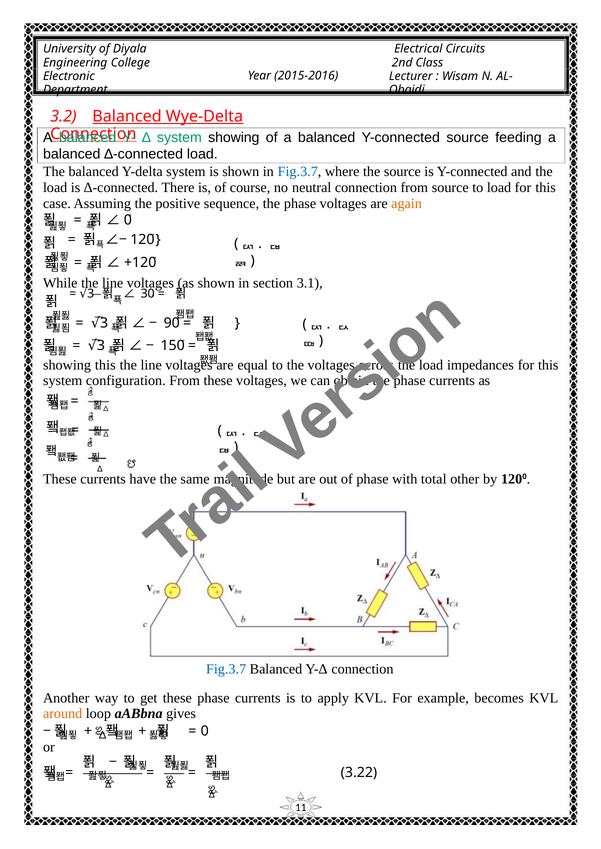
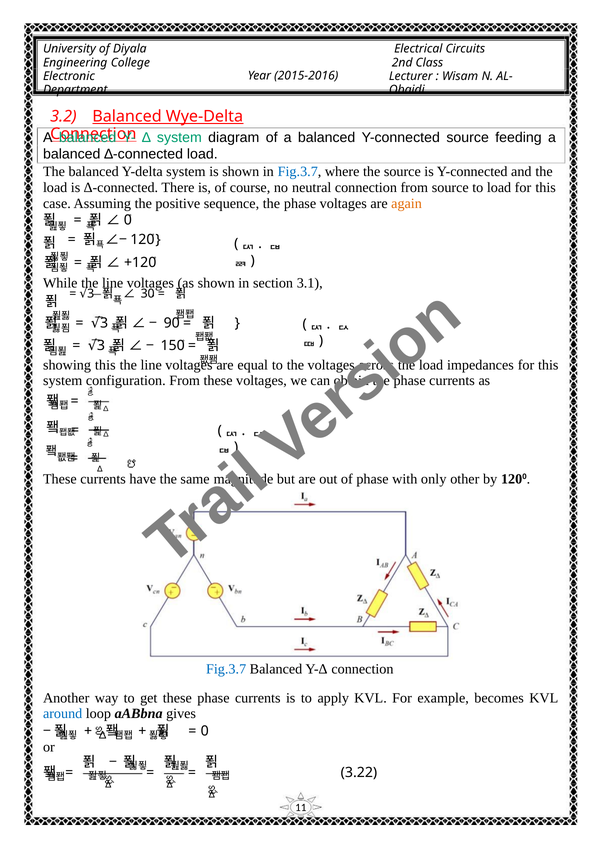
system showing: showing -> diagram (234, 138)
total: total -> only (434, 480)
around colour: orange -> blue (63, 714)
